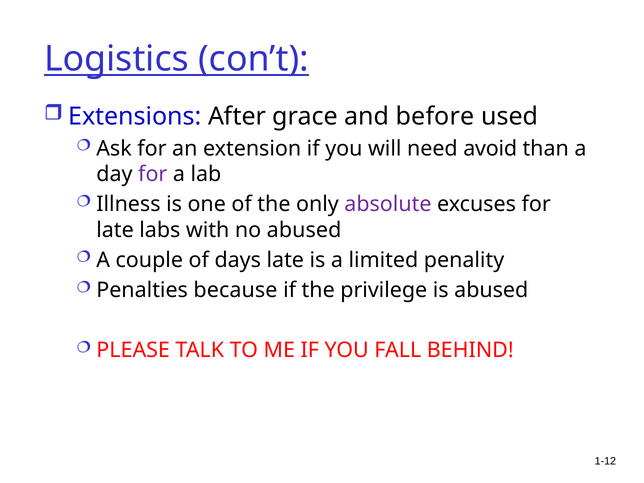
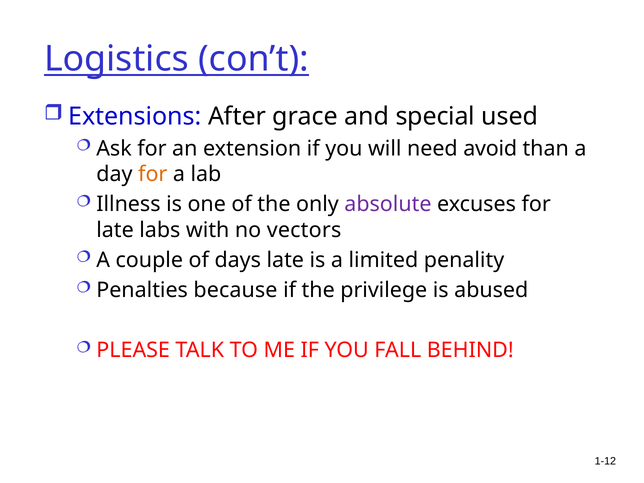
before: before -> special (435, 117)
for colour: purple -> orange (153, 174)
no abused: abused -> vectors (304, 230)
